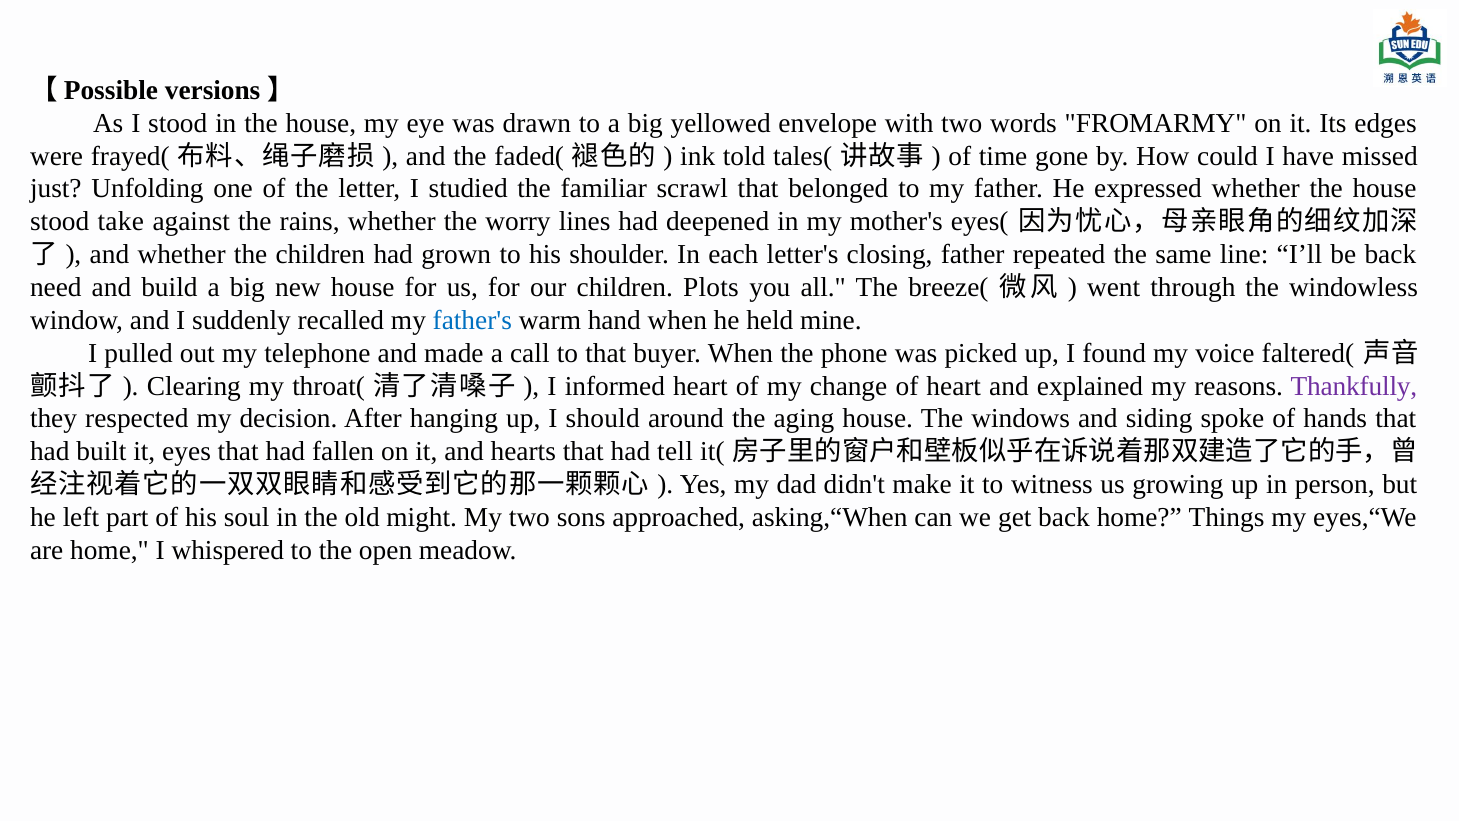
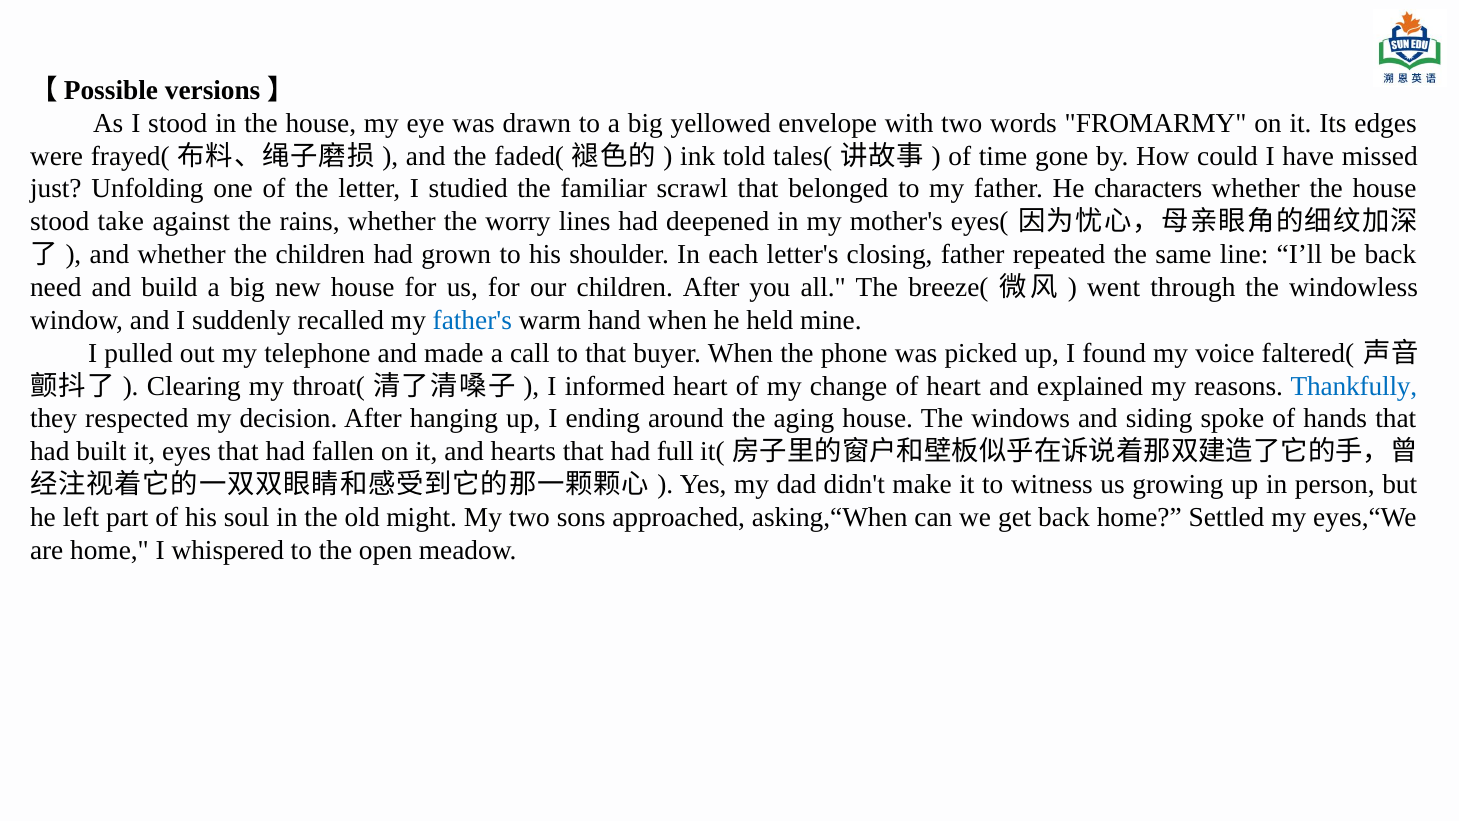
expressed: expressed -> characters (1148, 189)
children Plots: Plots -> After (711, 287)
Thankfully colour: purple -> blue (1354, 386)
should: should -> ending (603, 419)
tell: tell -> full (675, 452)
Things: Things -> Settled (1227, 517)
